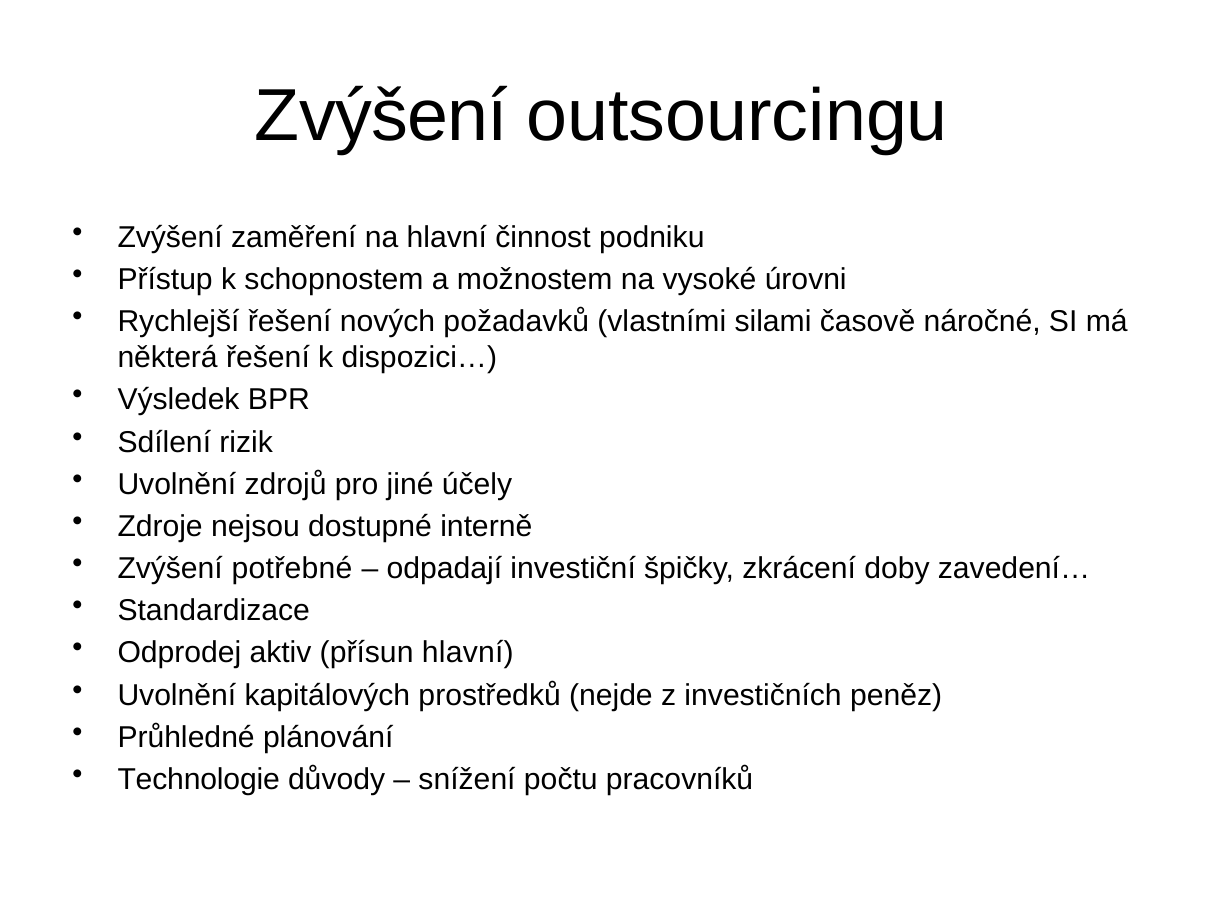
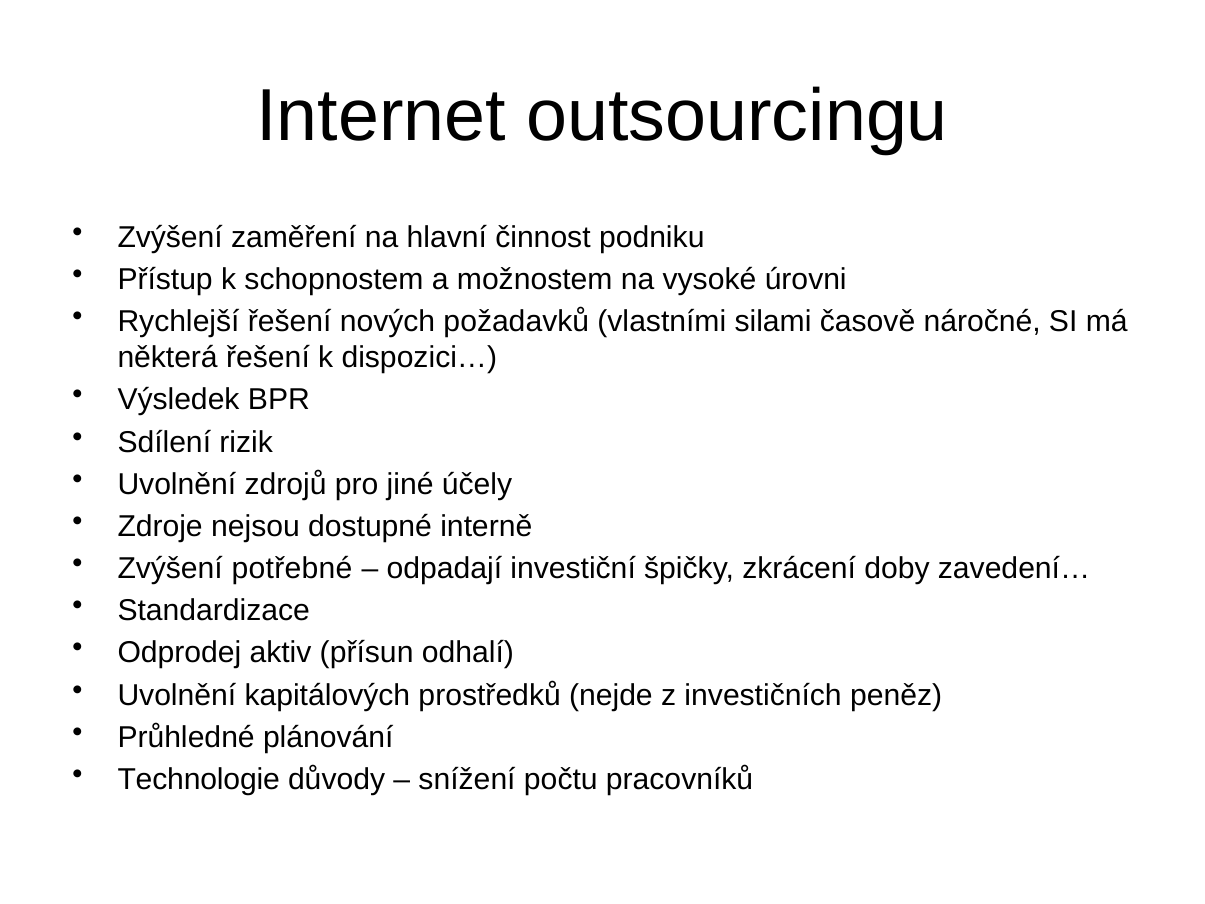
Zvýšení: Zvýšení -> Internet (381, 117)
přísun hlavní: hlavní -> odhalí (468, 653)
